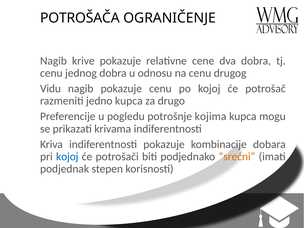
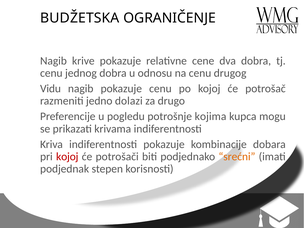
POTROŠAČA: POTROŠAČA -> BUDŽETSKA (80, 18)
jedno kupca: kupca -> dolazi (129, 101)
kojoj colour: blue -> red (67, 157)
